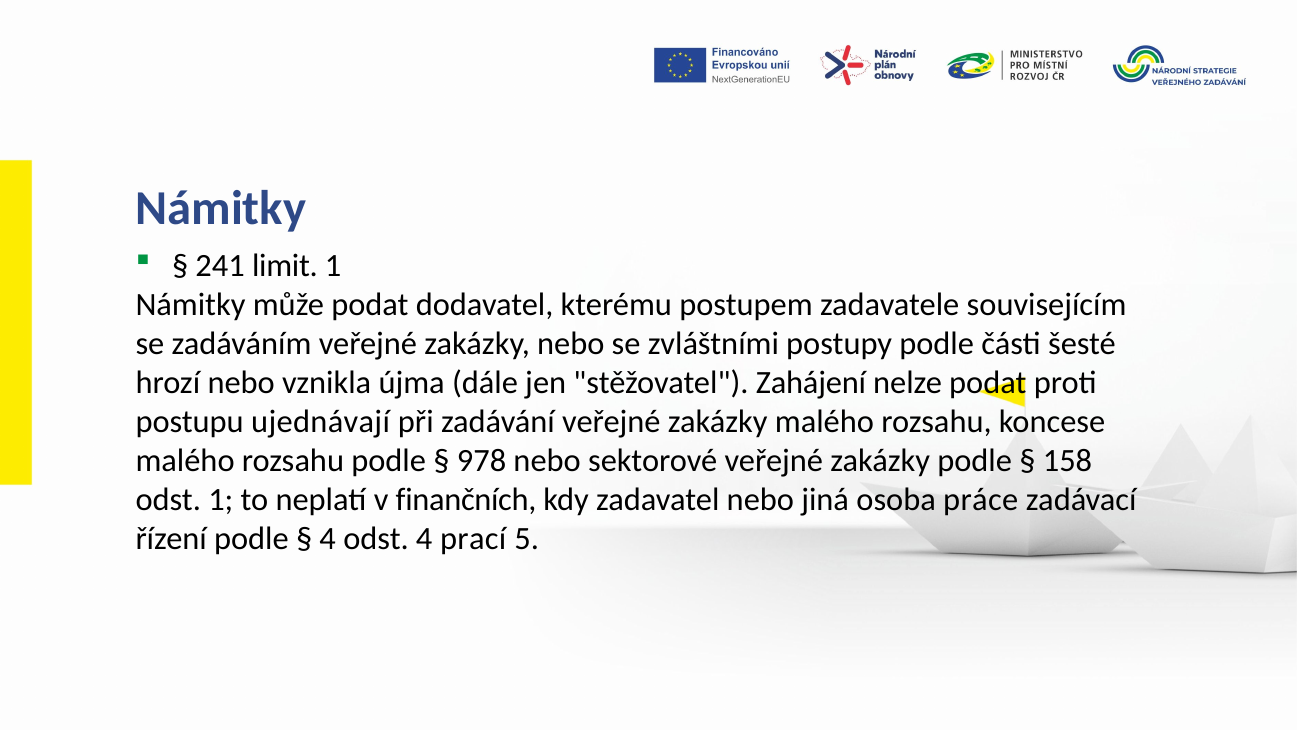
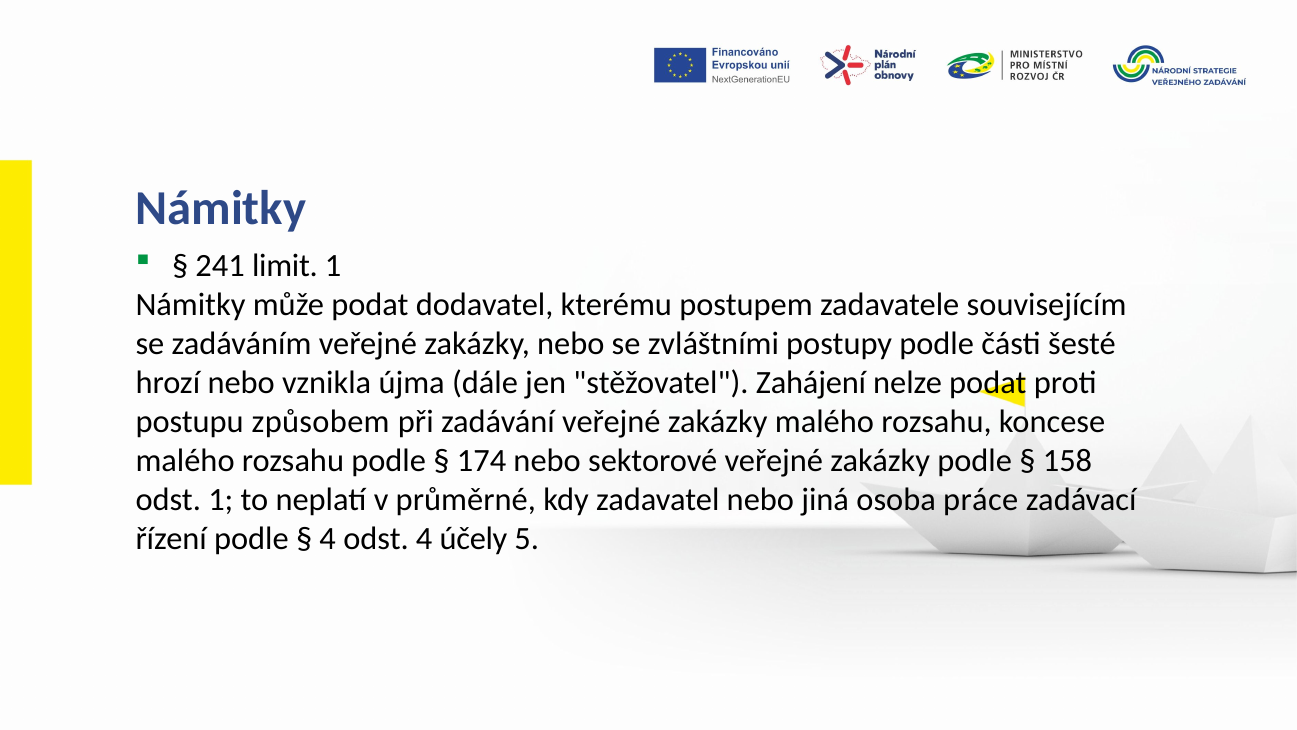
ujednávají: ujednávají -> způsobem (321, 421)
978: 978 -> 174 (482, 460)
finančních: finančních -> průměrné (466, 499)
prací: prací -> účely (474, 538)
